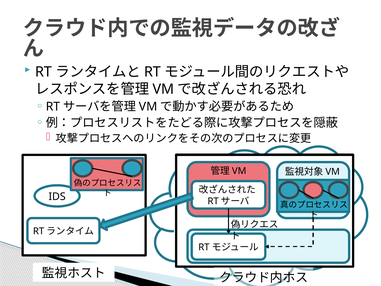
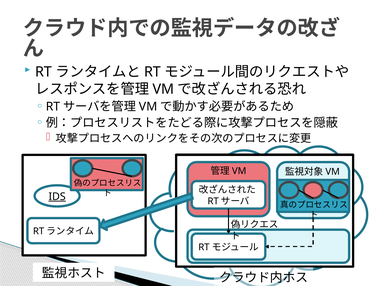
IDS underline: none -> present (57, 196)
